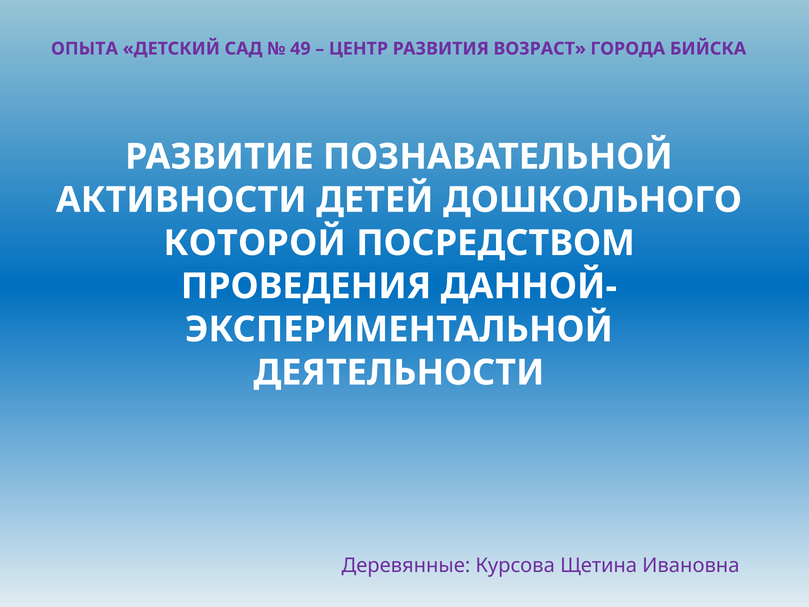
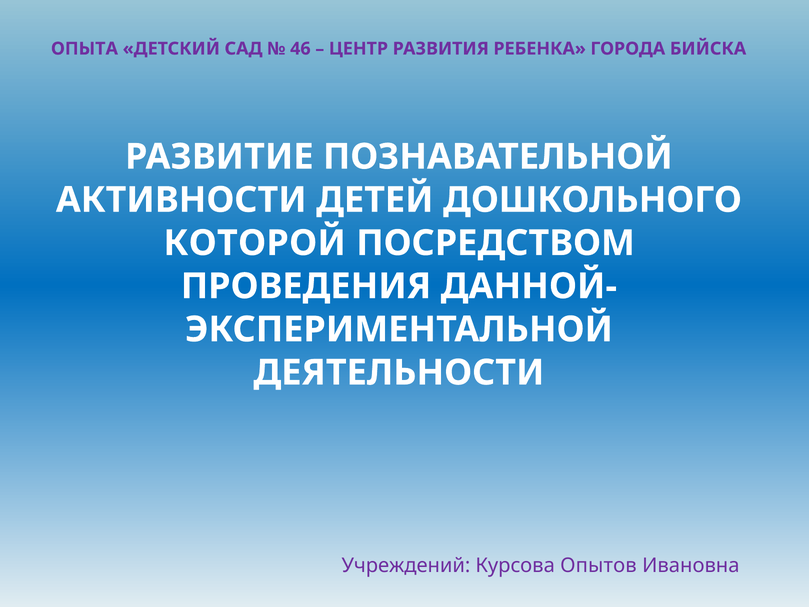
49: 49 -> 46 (300, 49)
ВОЗРАСТ: ВОЗРАСТ -> РЕБЕНКА (540, 49)
Деревянные: Деревянные -> Учреждений (406, 566)
Щетина: Щетина -> Опытов (598, 566)
